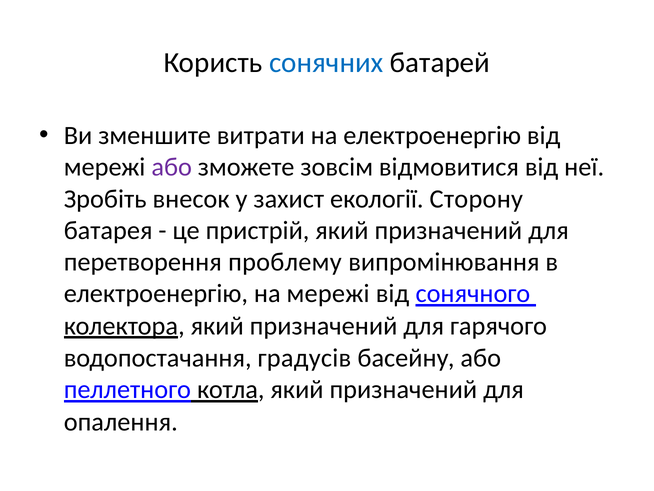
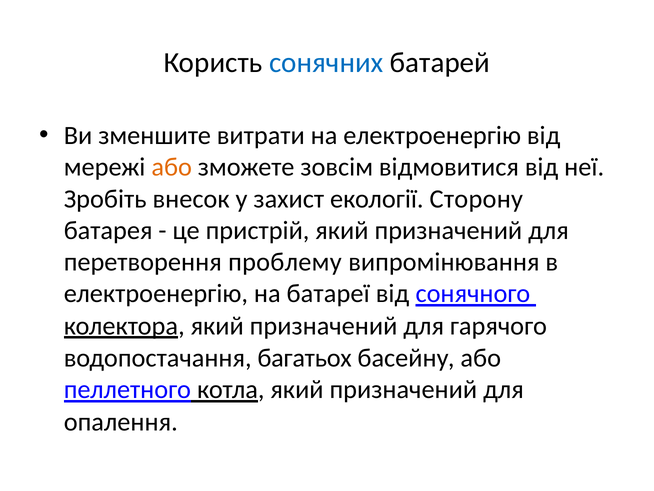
або colour: purple -> orange (172, 167)
на мережі: мережі -> батареї (328, 293)
градусів: градусів -> багатьох (305, 358)
